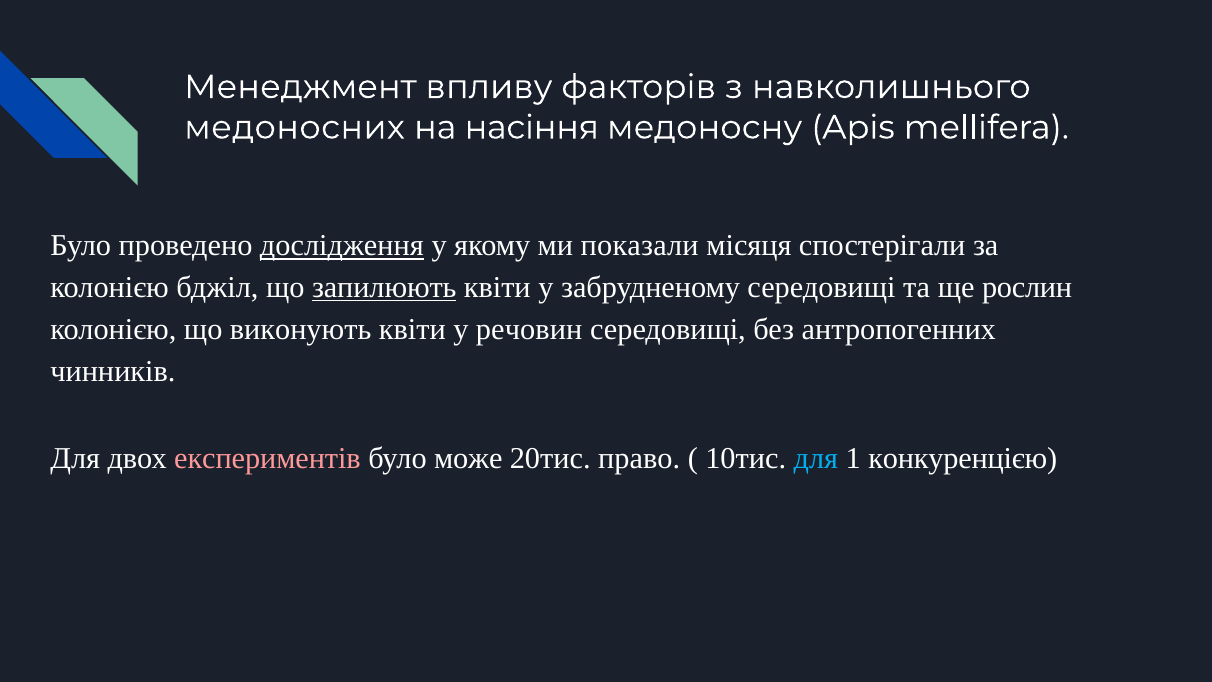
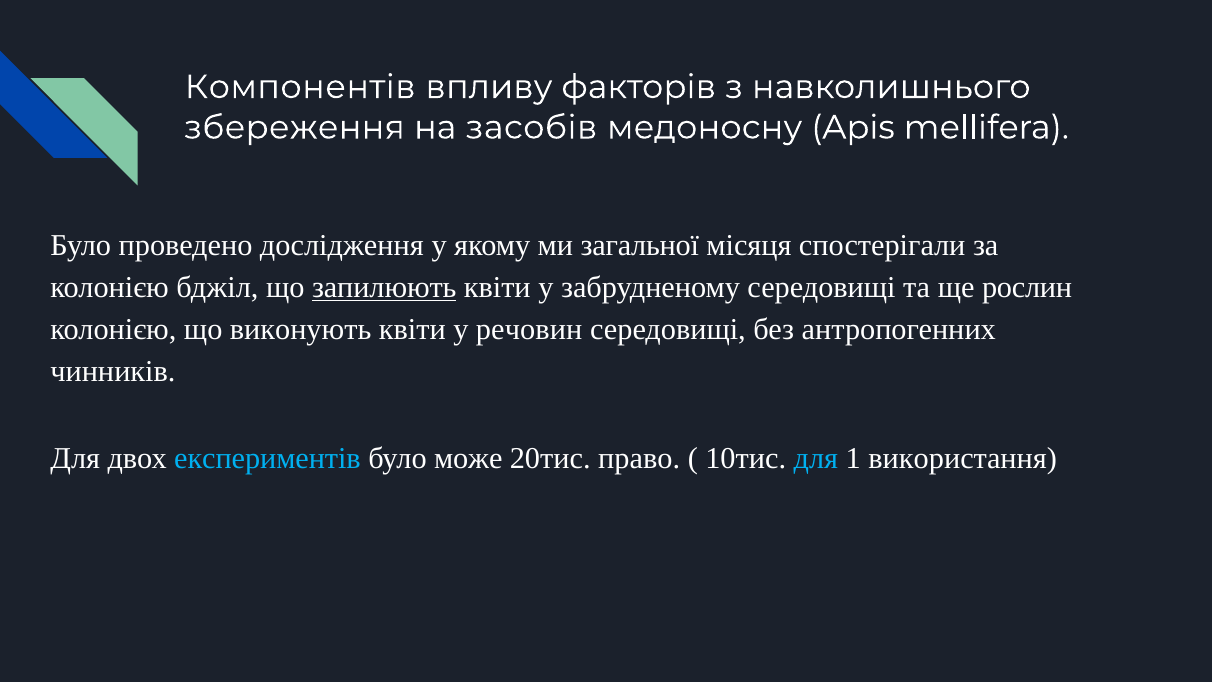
Менеджмент: Менеджмент -> Компонентів (300, 87)
медоносних: медоносних -> збереження (294, 127)
насіння: насіння -> засобів (531, 127)
дослідження underline: present -> none (342, 246)
показали: показали -> загальної (640, 246)
експериментів colour: pink -> light blue (267, 458)
конкуренцією: конкуренцією -> використання (963, 458)
